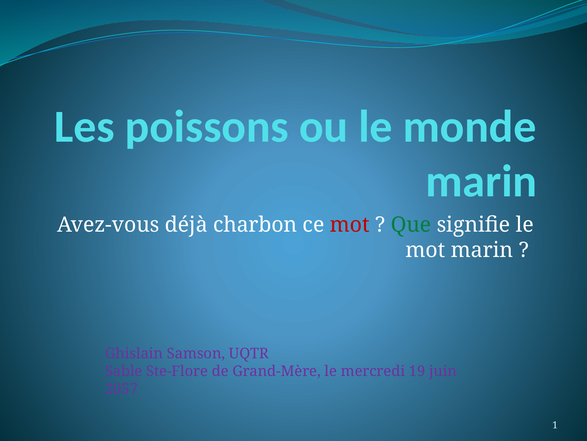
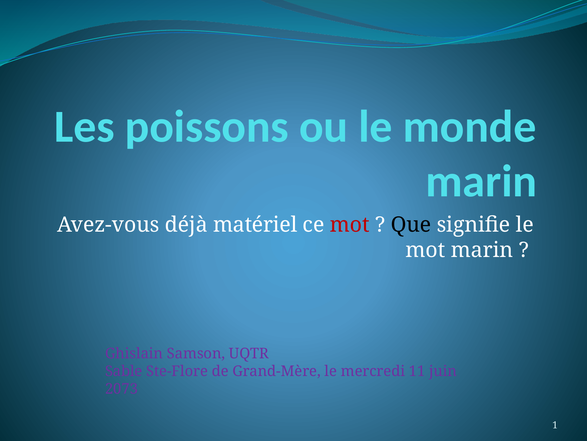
charbon: charbon -> matériel (255, 224)
Que colour: green -> black (411, 224)
19: 19 -> 11 (417, 371)
2057: 2057 -> 2073 (121, 388)
